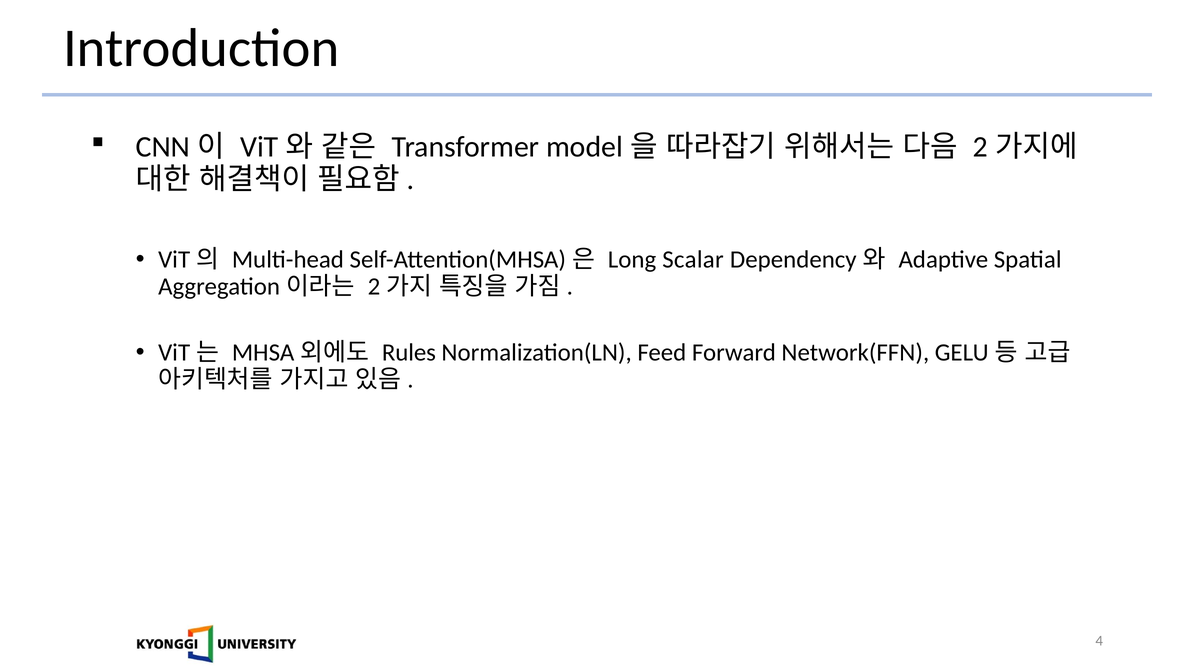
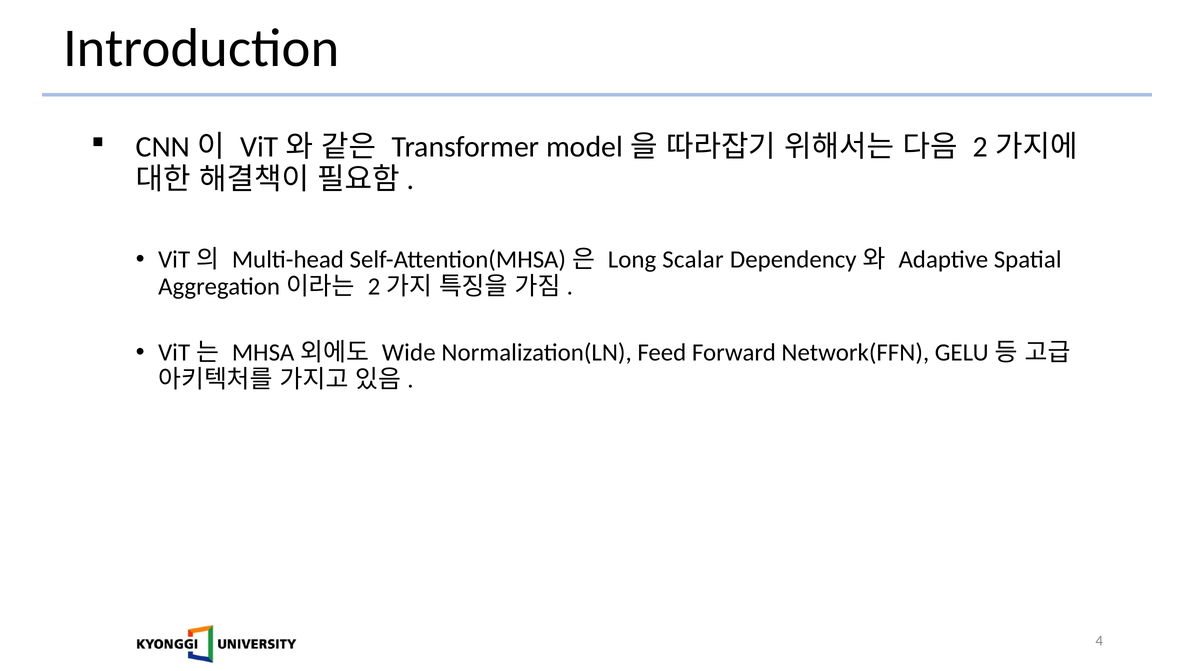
Rules: Rules -> Wide (409, 353)
